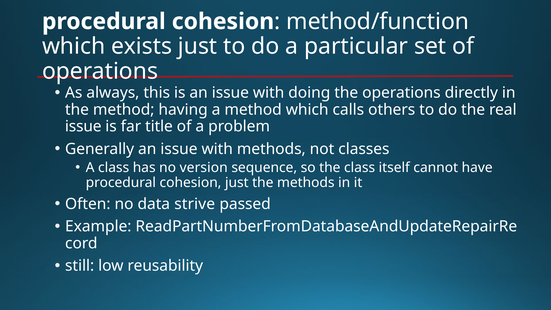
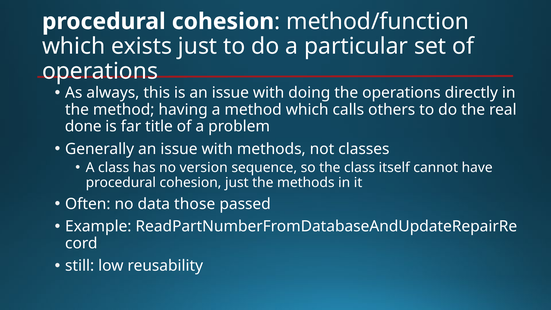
issue: issue -> done (83, 126)
strive: strive -> those (195, 204)
